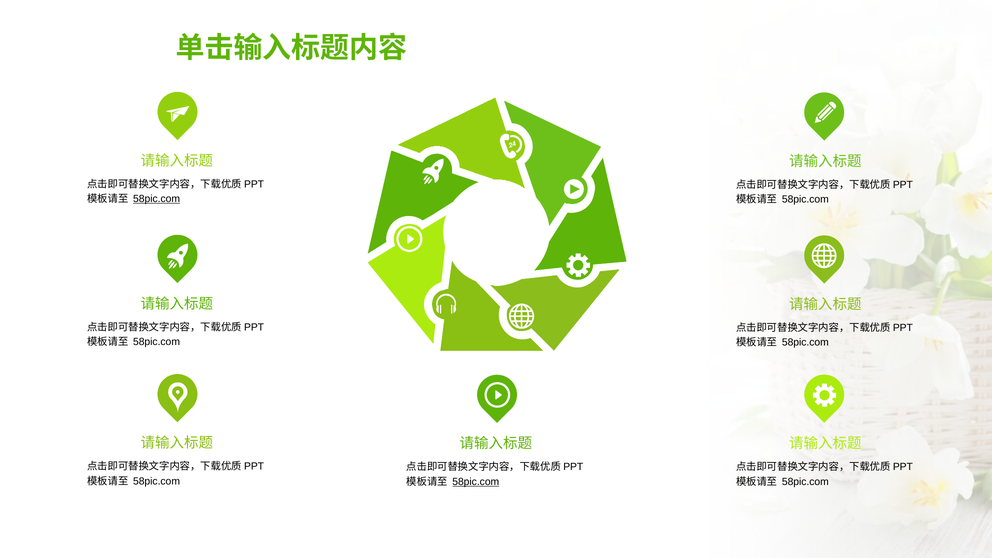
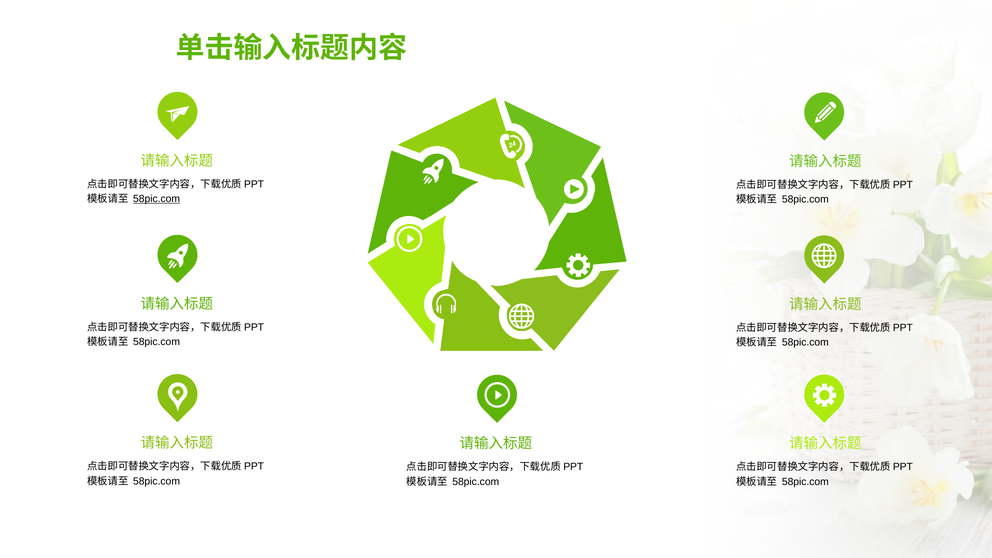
58pic.com underline: present -> none (476, 482)
